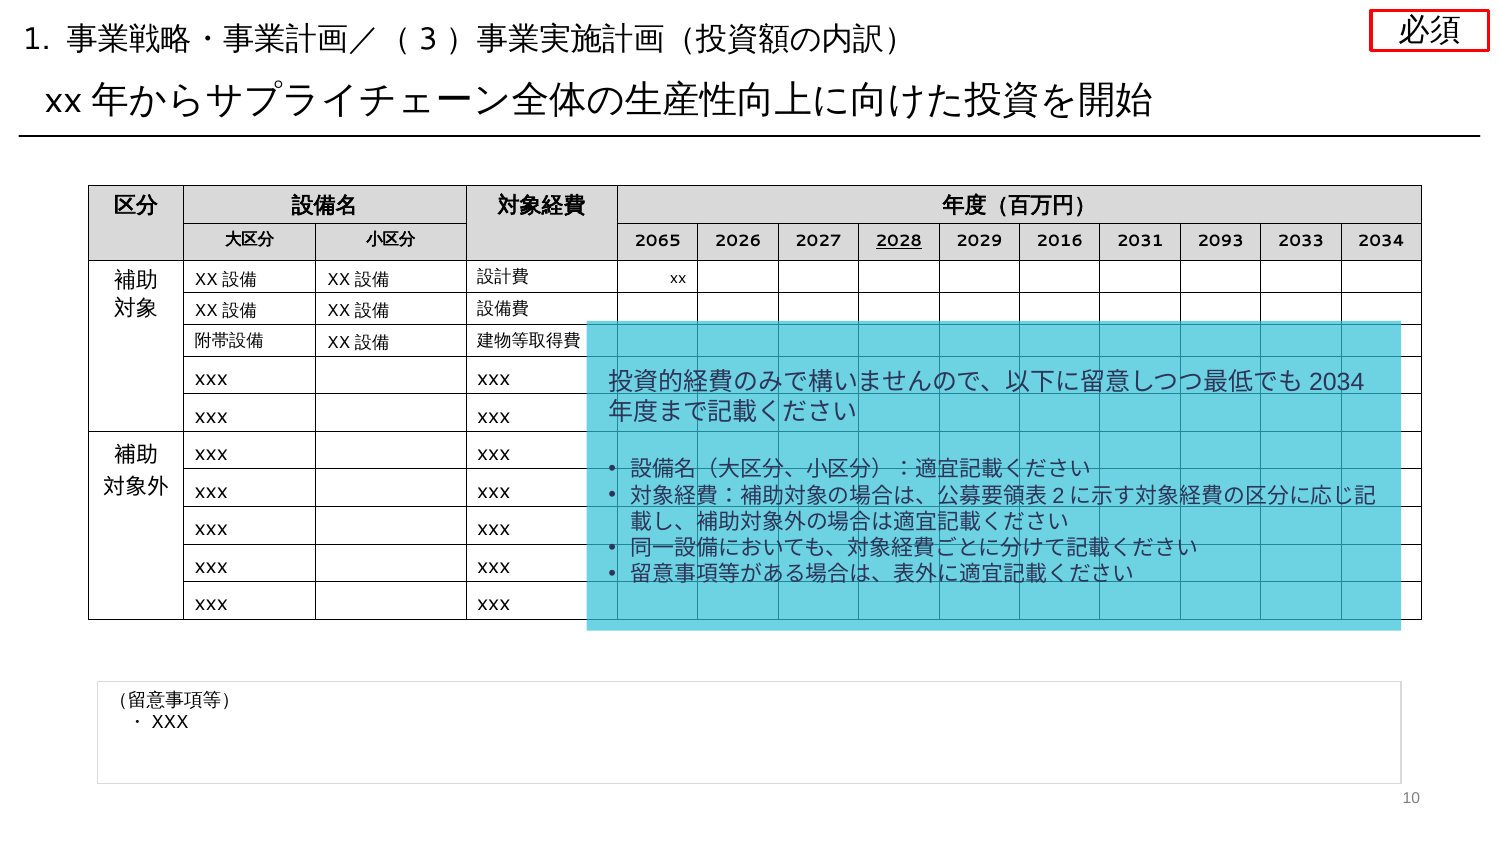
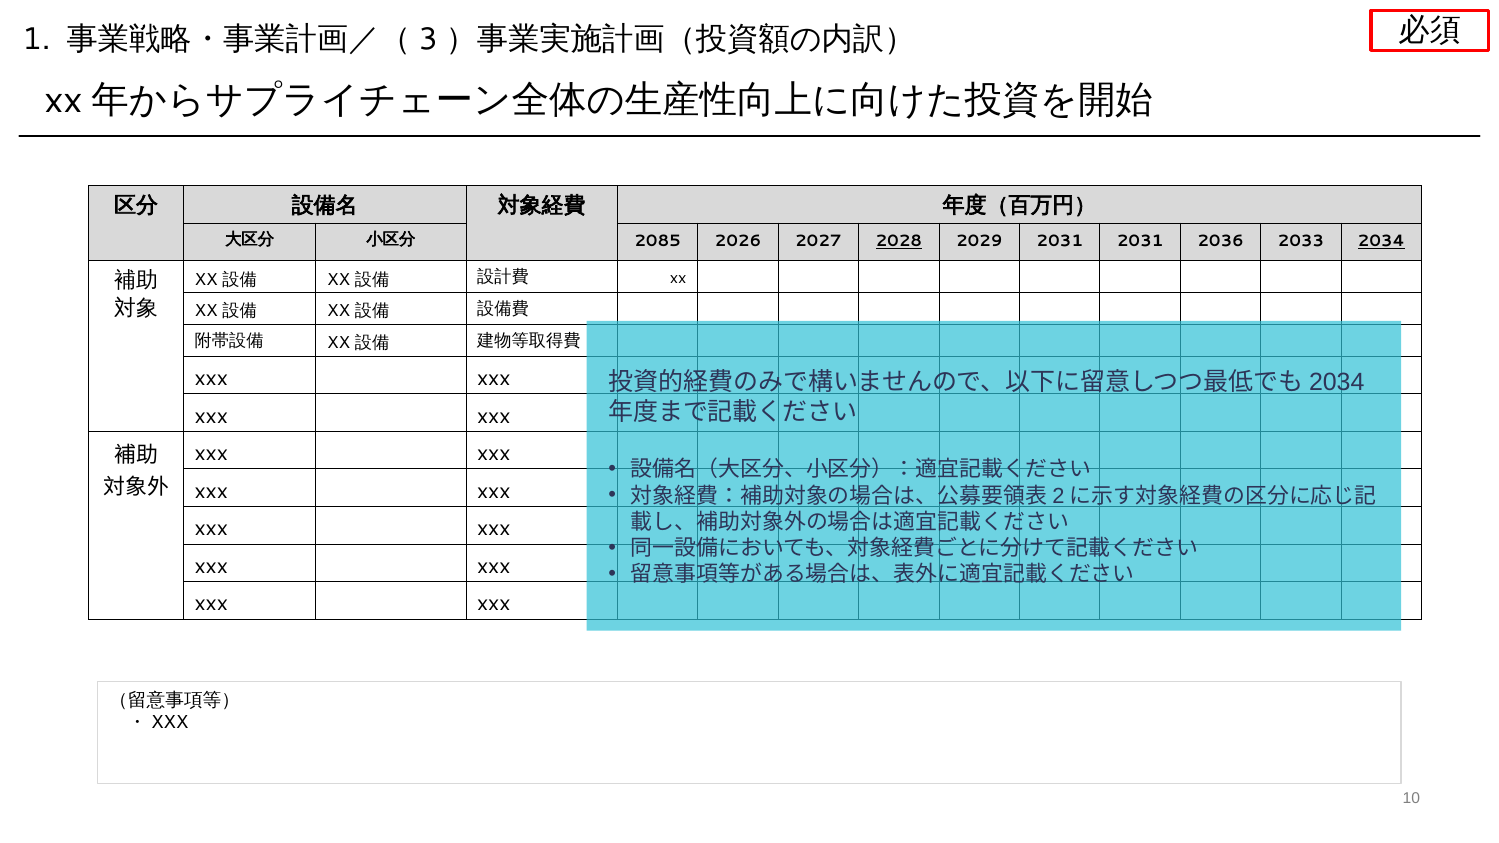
2065: 2065 -> 2085 (658, 241)
2029 2016: 2016 -> 2031 (1060, 241)
2093: 2093 -> 2036 (1221, 241)
2034 underline: none -> present (1381, 241)
